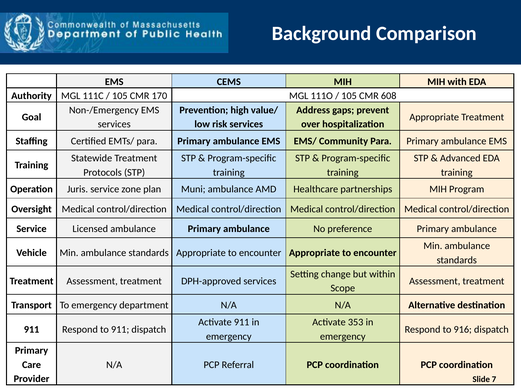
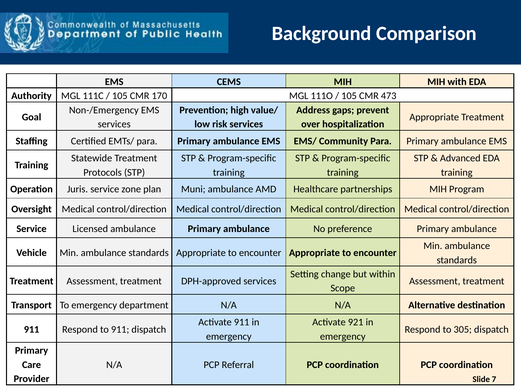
608: 608 -> 473 (389, 96)
353: 353 -> 921 (356, 323)
916: 916 -> 305 (463, 330)
